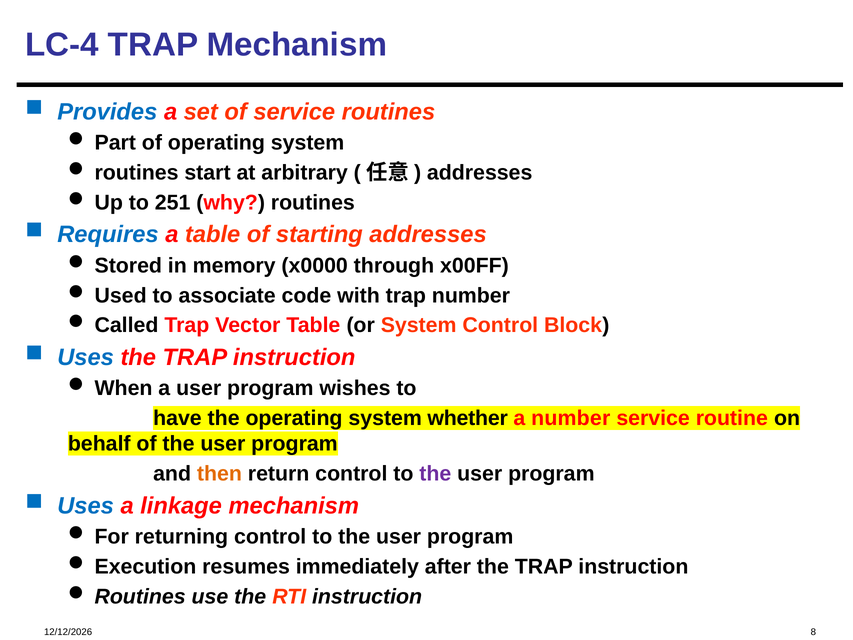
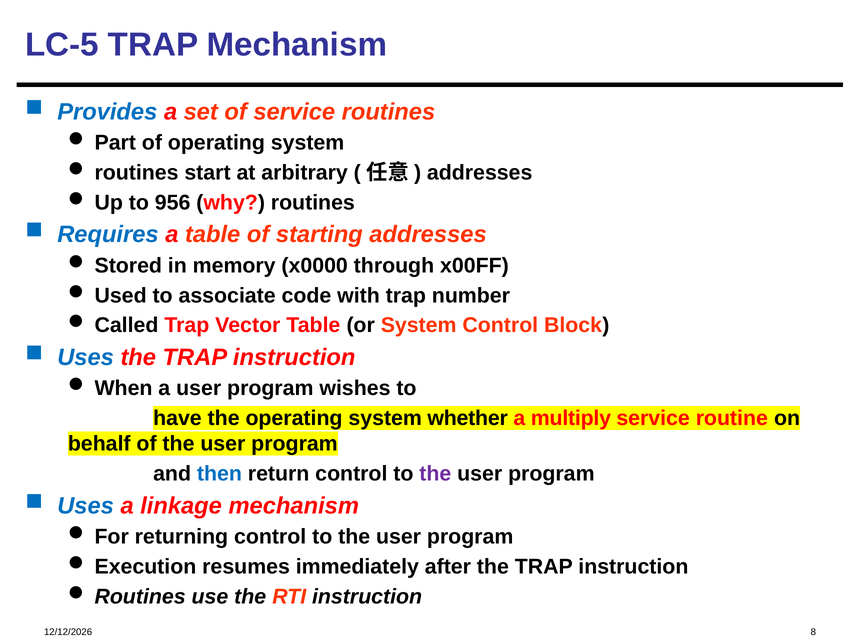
LC-4: LC-4 -> LC-5 (62, 45)
251: 251 -> 956 (173, 202)
a number: number -> multiply (571, 418)
then colour: orange -> blue (219, 474)
